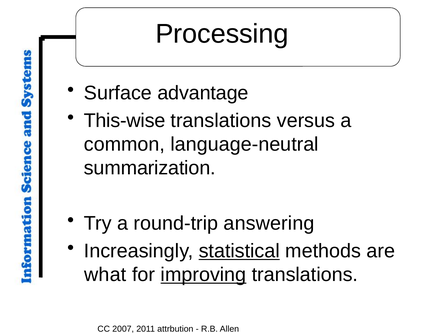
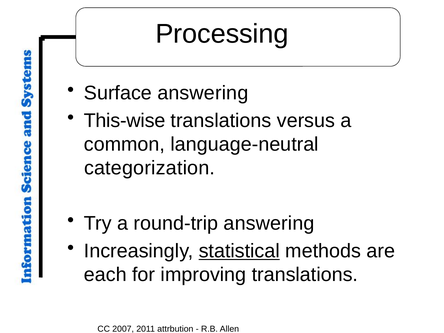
Surface advantage: advantage -> answering (203, 93)
summarization: summarization -> categorization (150, 168)
what: what -> each (105, 275)
improving underline: present -> none (203, 275)
